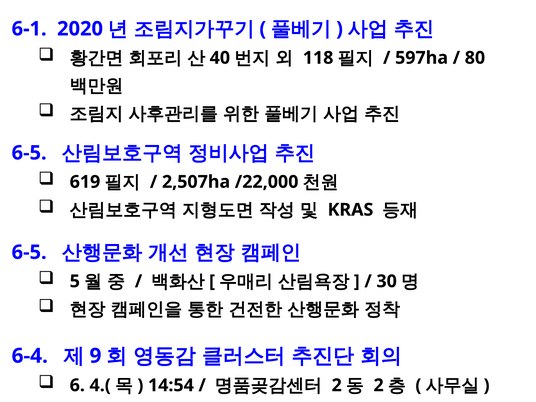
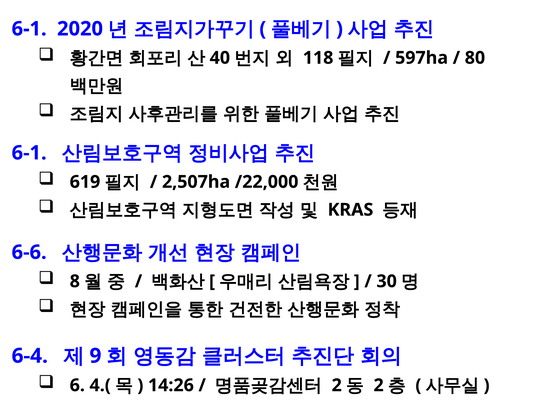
6-5: 6-5 -> 6-1 (29, 153)
6-5: 6-5 -> 6-6 (29, 252)
5: 5 -> 8 (75, 281)
14:54: 14:54 -> 14:26 (171, 385)
